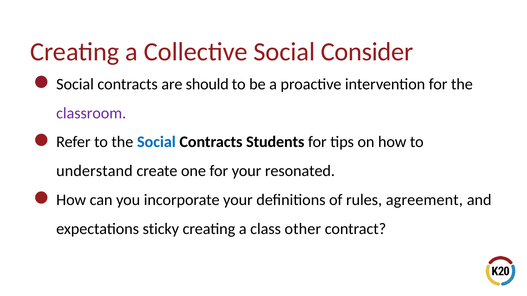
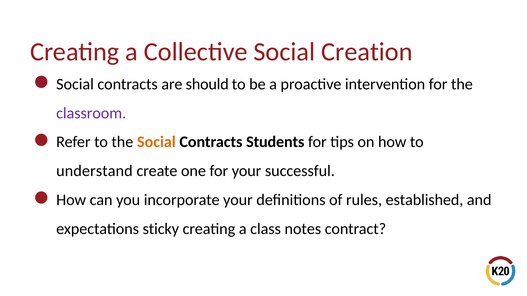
Consider: Consider -> Creation (367, 52)
Social colour: blue -> orange (156, 142)
resonated: resonated -> successful (300, 171)
agreement: agreement -> established (424, 200)
other: other -> notes (303, 229)
